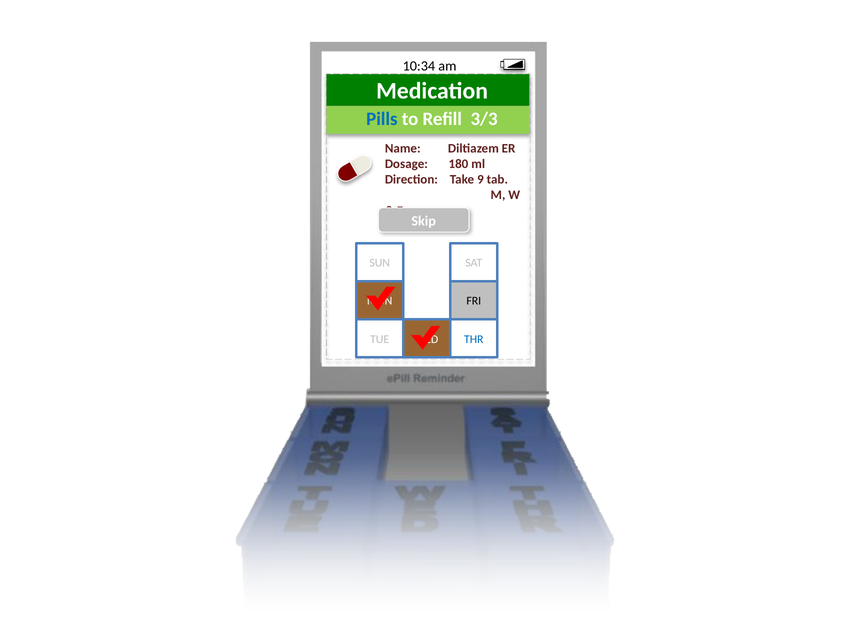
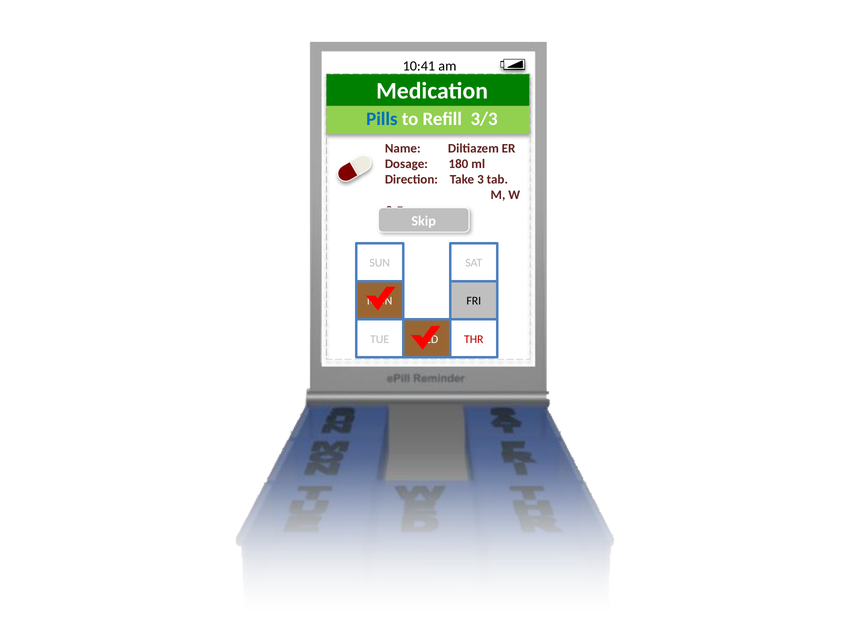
10:34: 10:34 -> 10:41 (419, 66)
9: 9 -> 3 (480, 179)
THR colour: blue -> red (474, 339)
